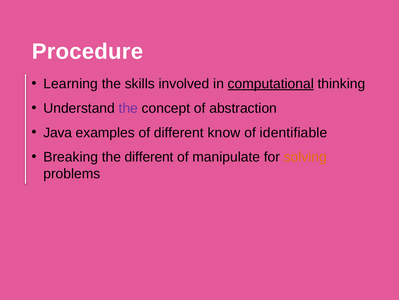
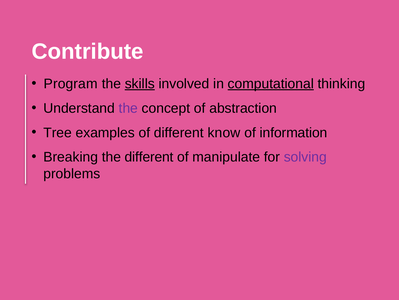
Procedure: Procedure -> Contribute (88, 51)
Learning: Learning -> Program (71, 84)
skills underline: none -> present (140, 84)
Java: Java -> Tree (58, 132)
identifiable: identifiable -> information (294, 132)
solving colour: orange -> purple (305, 157)
